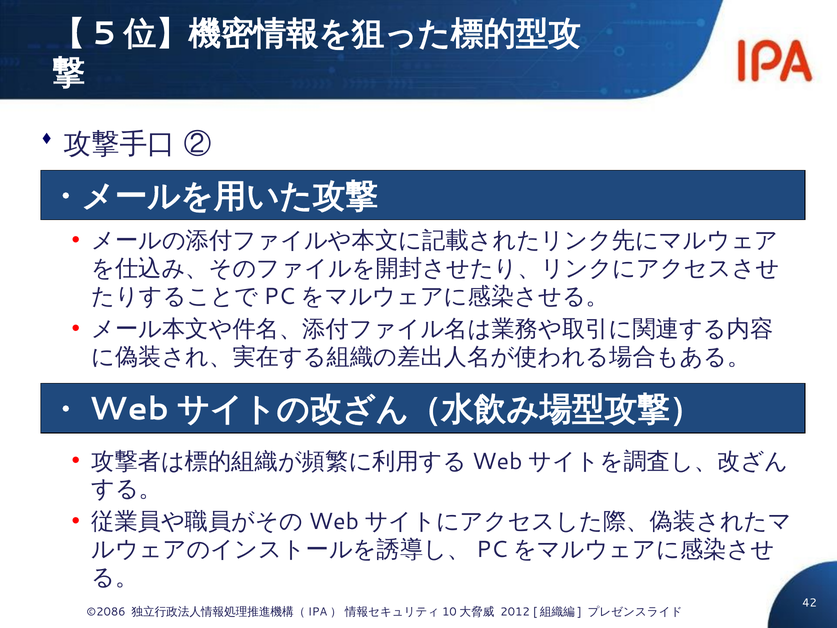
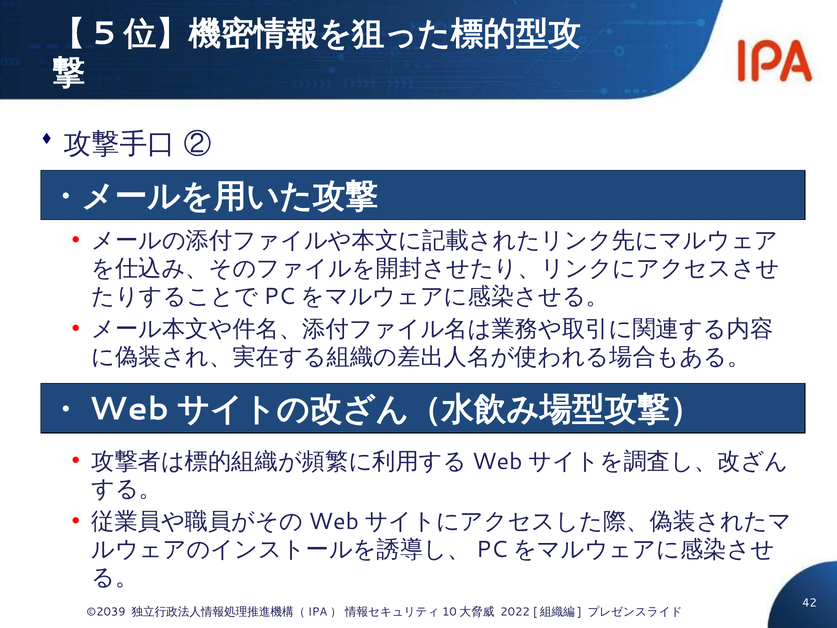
©2086: ©2086 -> ©2039 (106, 612)
2012: 2012 -> 2022 (515, 612)
